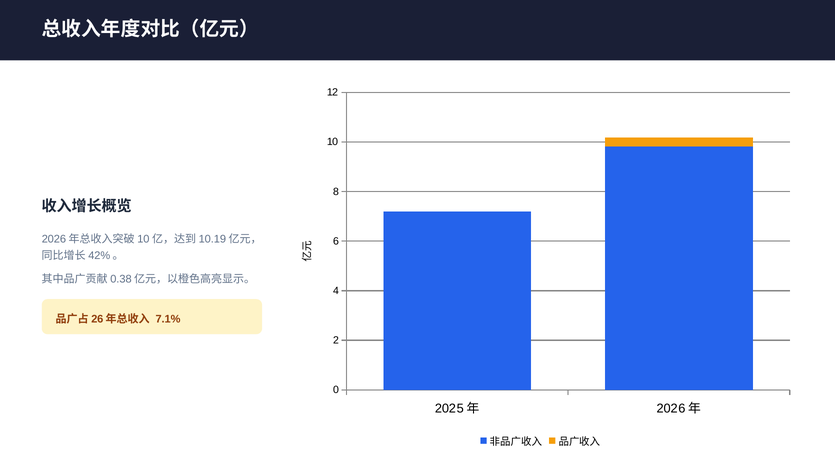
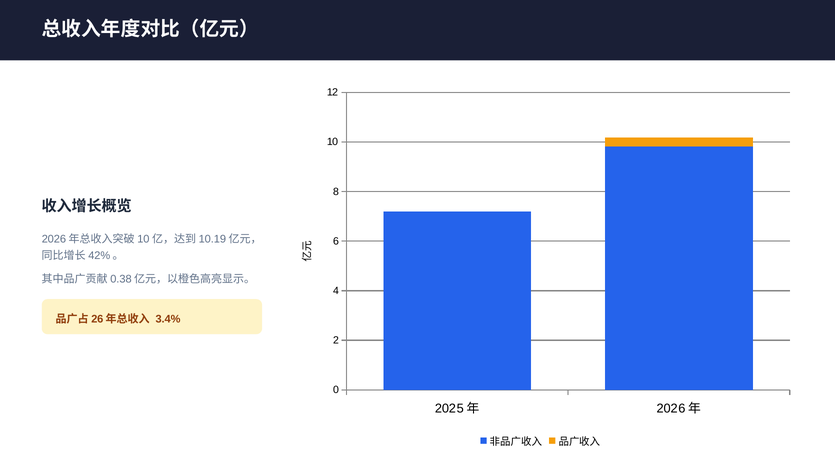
7.1%: 7.1% -> 3.4% (168, 319)
